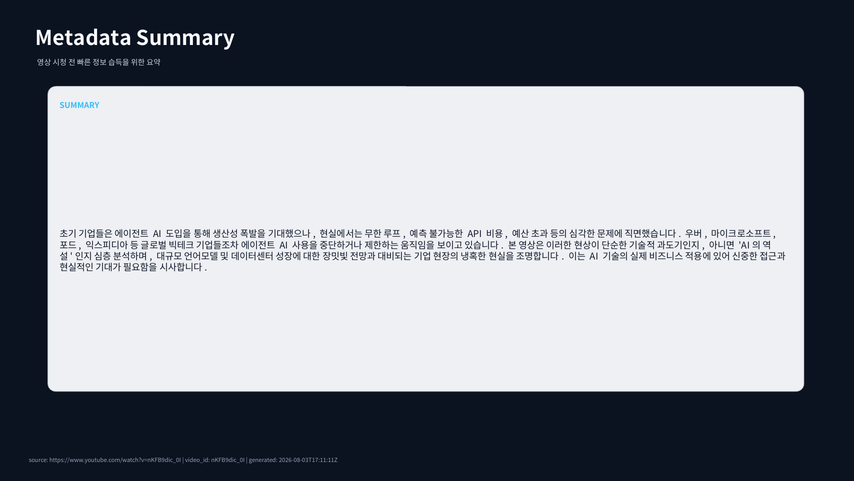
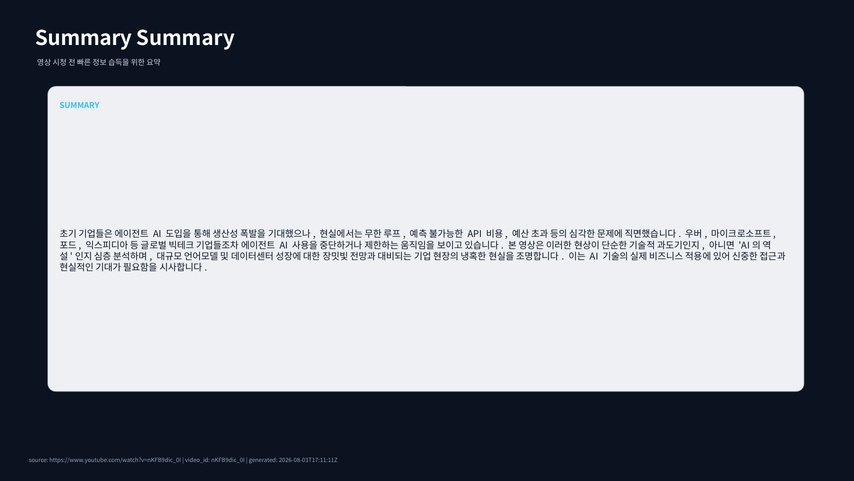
Metadata: Metadata -> Summary (84, 38)
